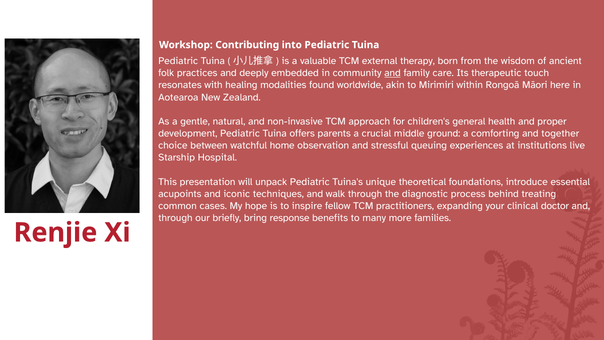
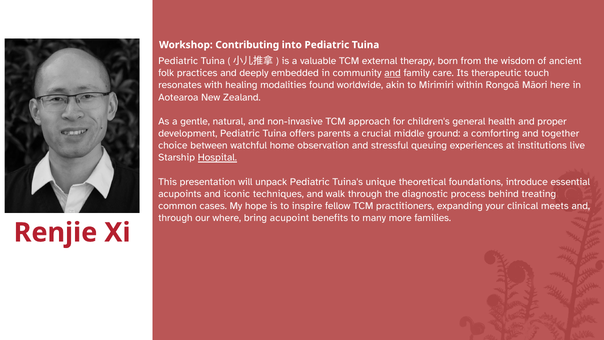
Hospital underline: none -> present (217, 158)
doctor: doctor -> meets (555, 206)
briefly: briefly -> where (227, 218)
response: response -> acupoint (289, 218)
